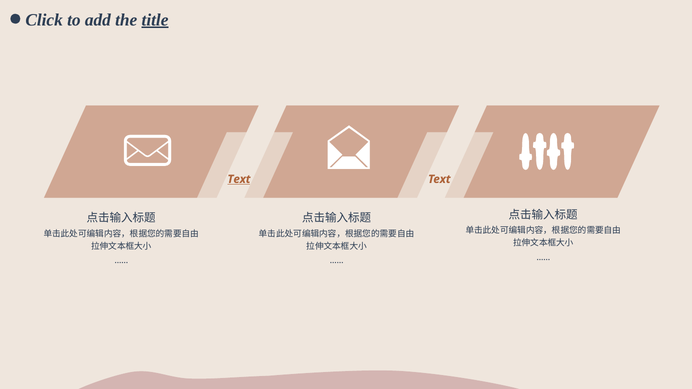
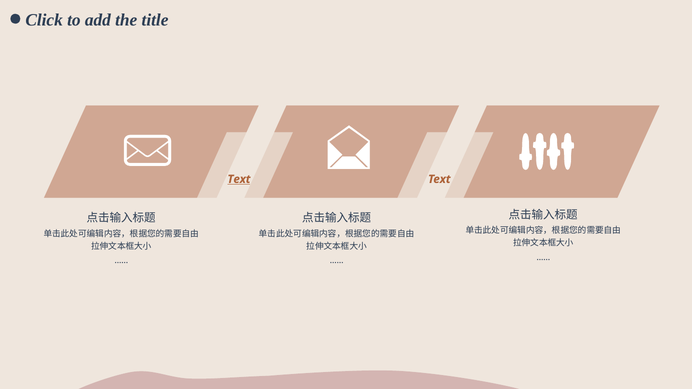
title underline: present -> none (155, 20)
